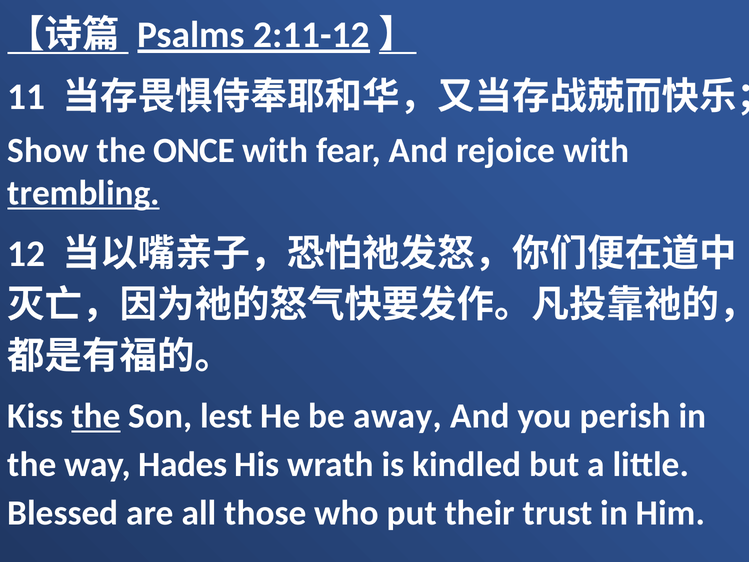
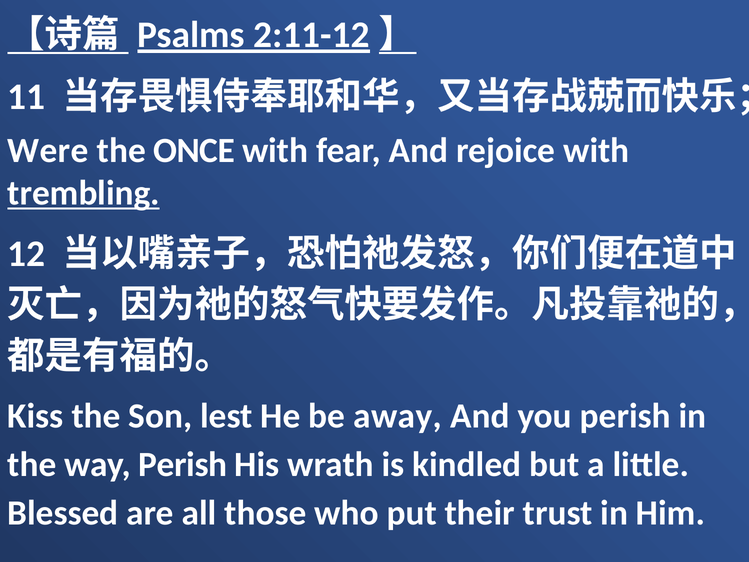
Show: Show -> Were (48, 151)
the underline: present -> none (96, 416)
way Hades: Hades -> Perish (183, 464)
